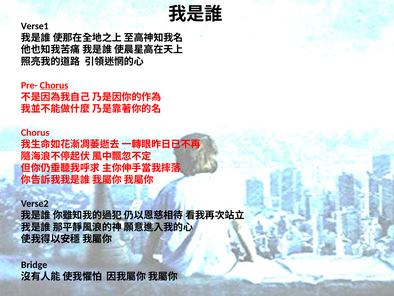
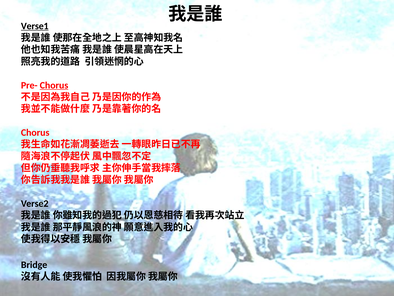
Verse1 underline: none -> present (35, 26)
